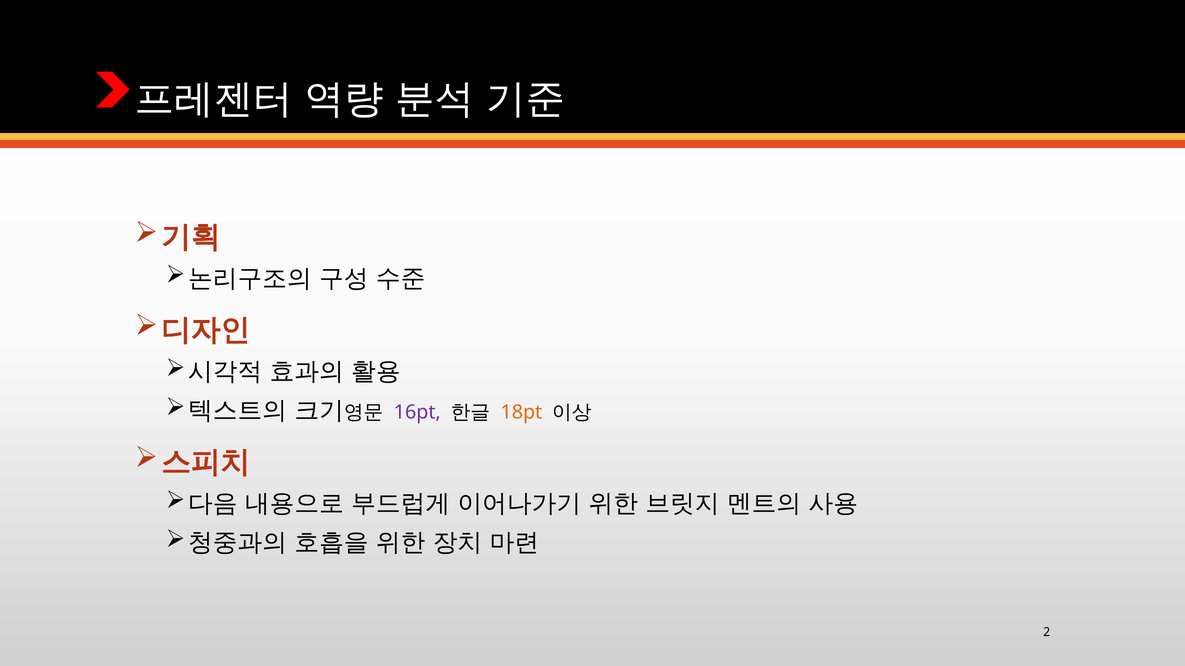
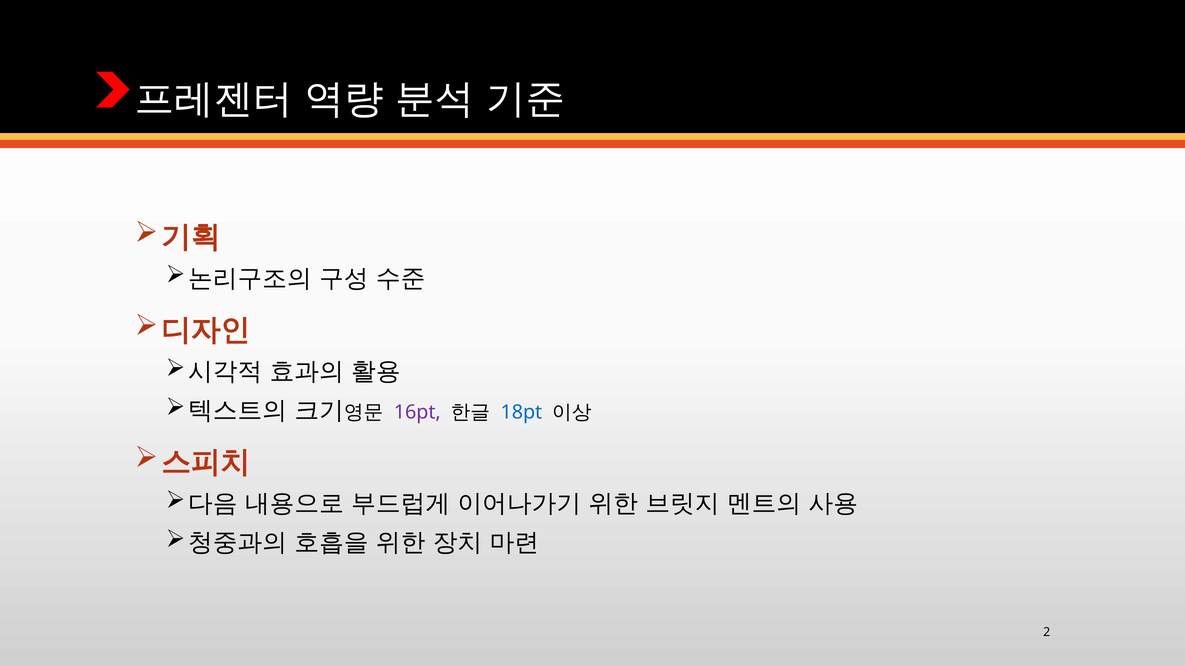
18pt colour: orange -> blue (521, 412)
